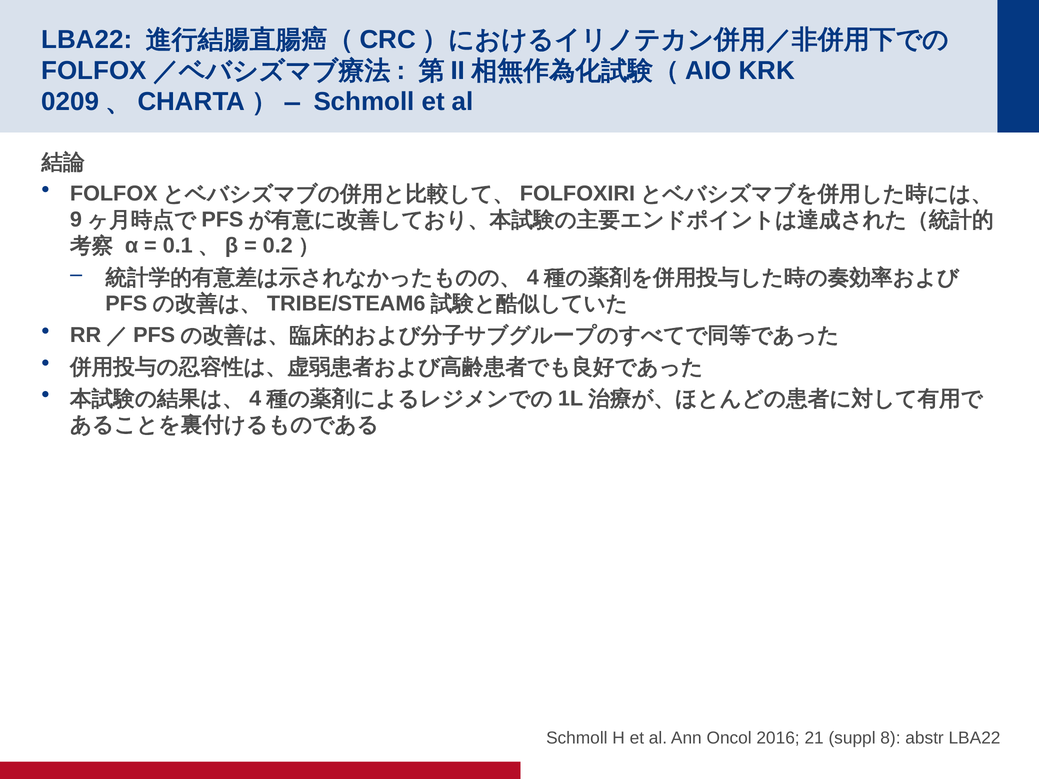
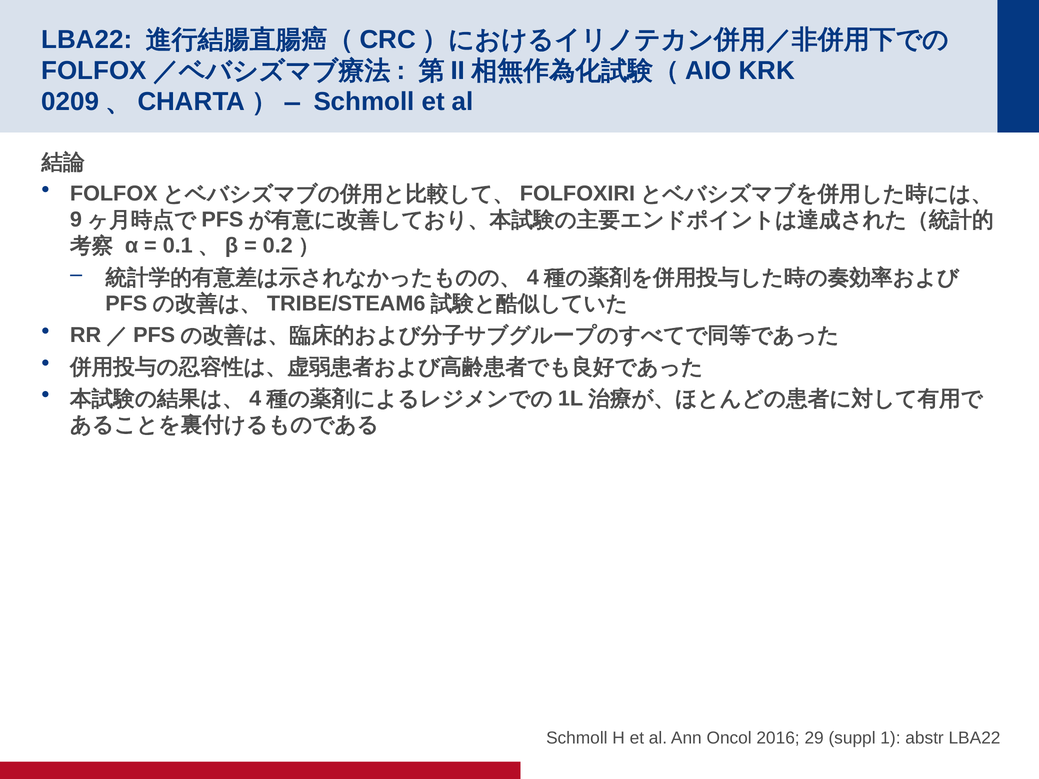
21: 21 -> 29 (814, 738)
8: 8 -> 1 (890, 738)
